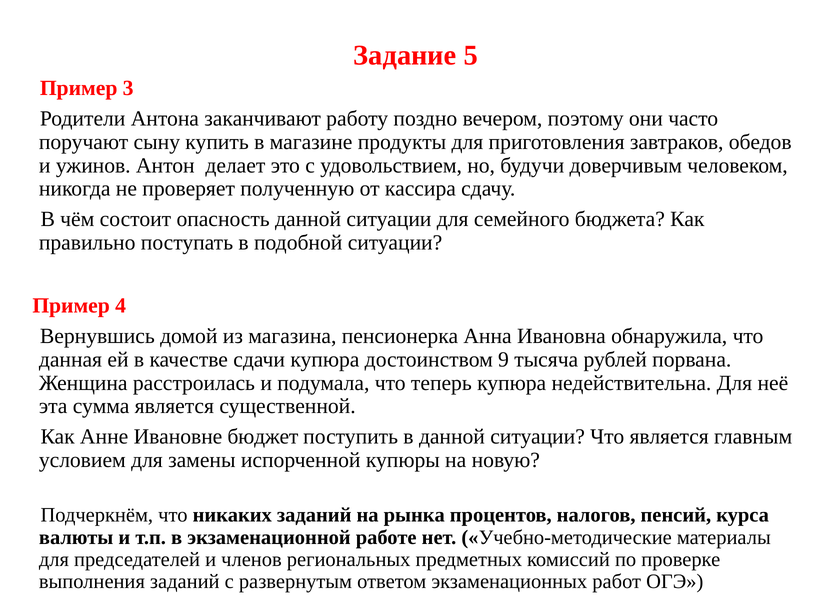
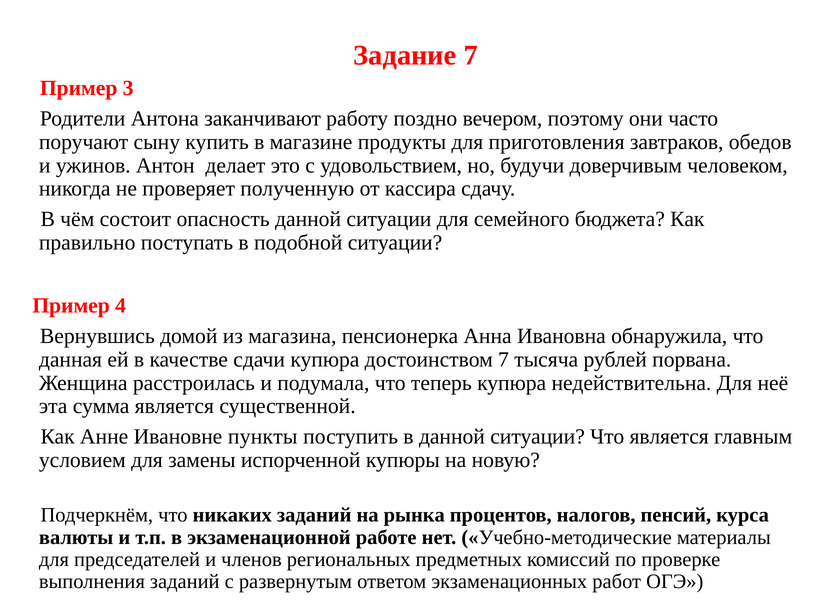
Задание 5: 5 -> 7 (471, 55)
достоинством 9: 9 -> 7 (504, 360)
бюджет: бюджет -> пункты (263, 437)
